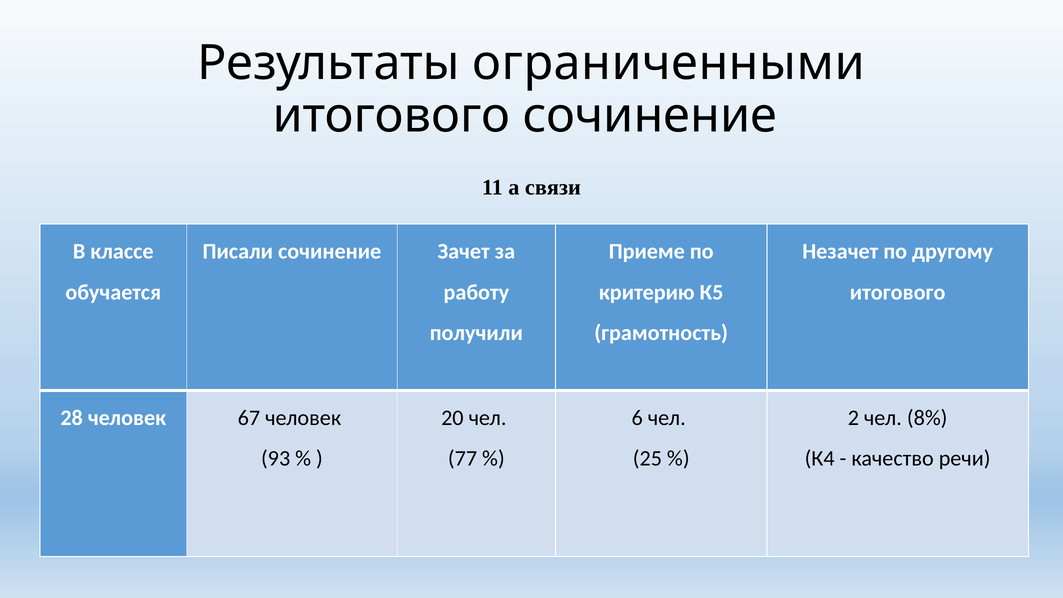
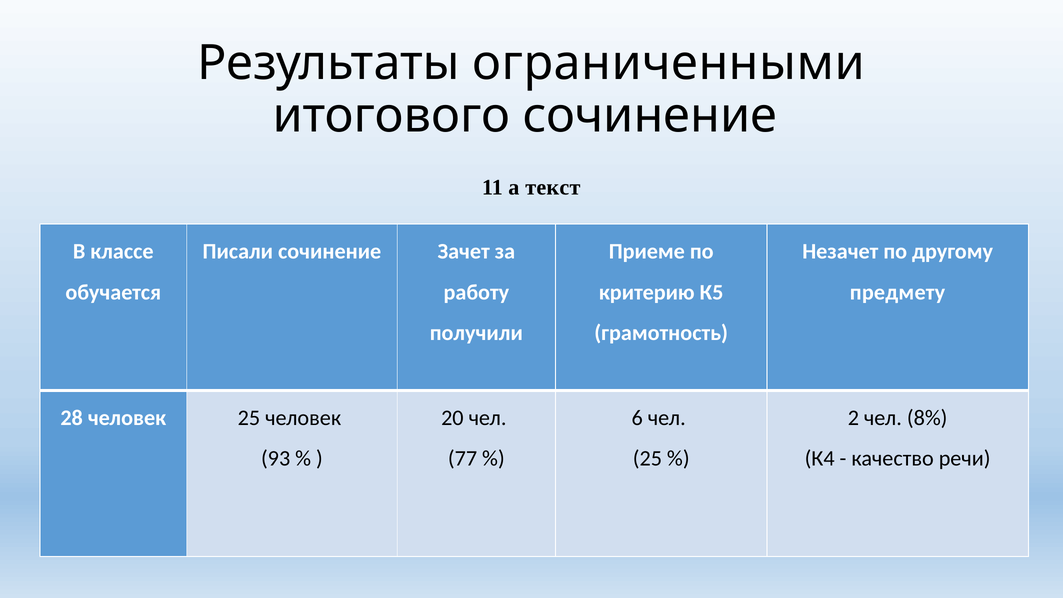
связи: связи -> текст (553, 187)
итогового: итогового -> предмету (898, 292)
человек 67: 67 -> 25 (249, 418)
